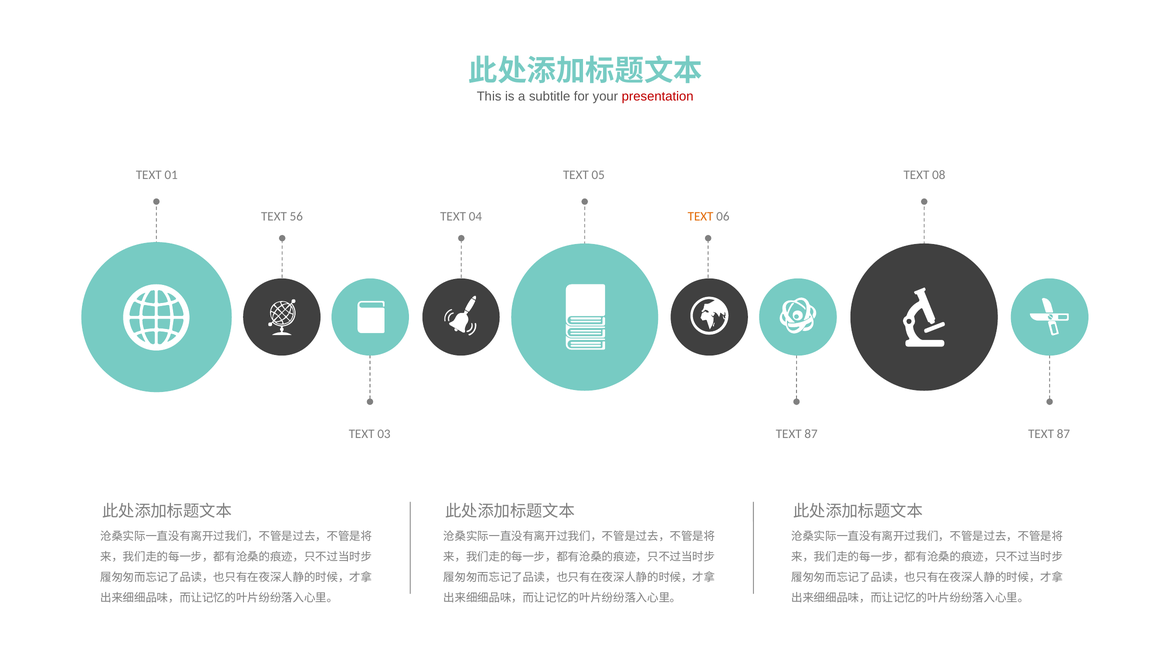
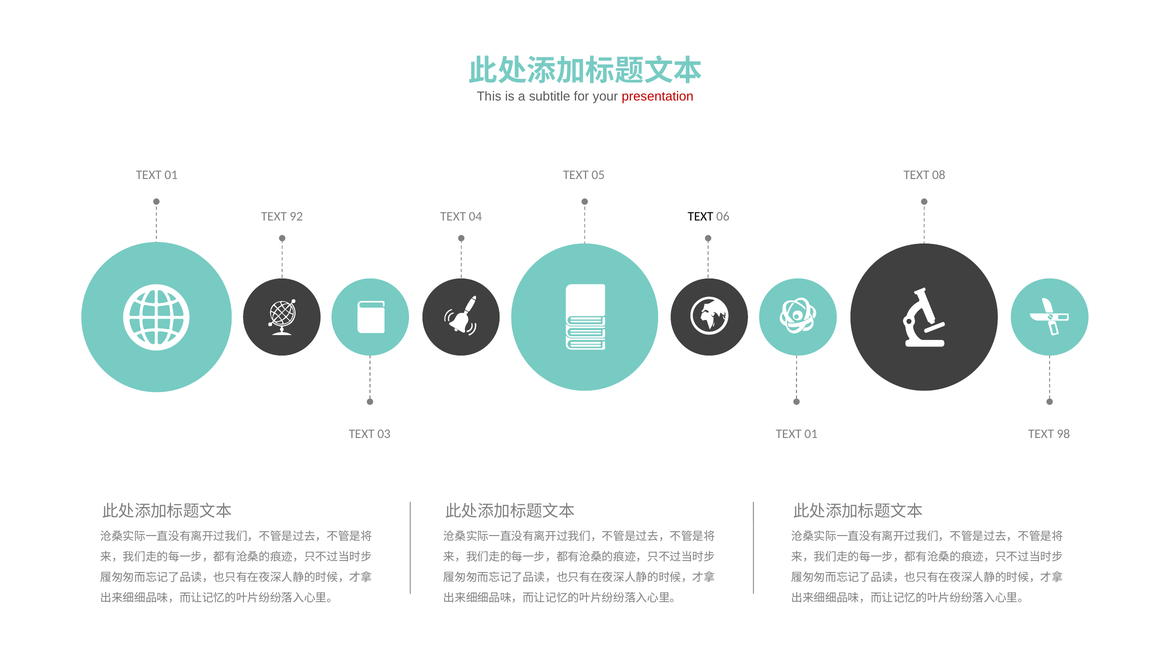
56: 56 -> 92 (296, 216)
TEXT colour: orange -> black (701, 216)
03 TEXT 87: 87 -> 01 (811, 434)
87: 87 -> 98 (1063, 434)
